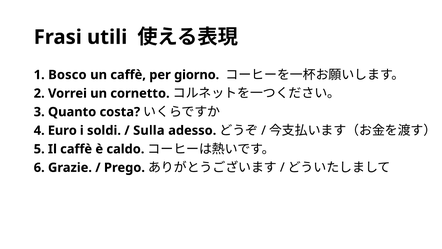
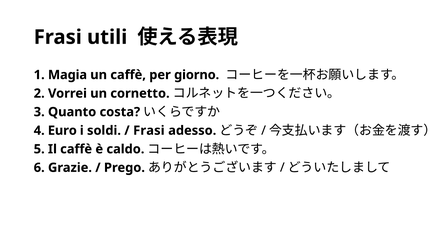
Bosco: Bosco -> Magia (68, 75)
Sulla: Sulla -> Frasi (149, 130)
